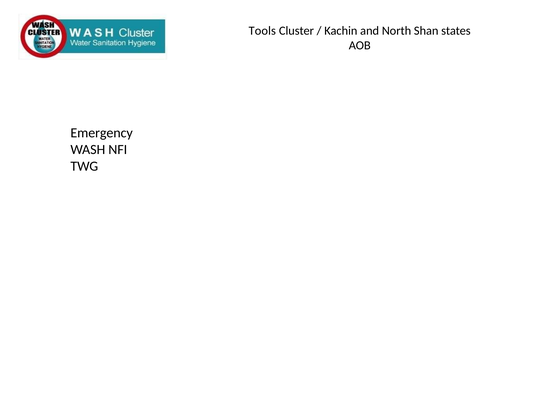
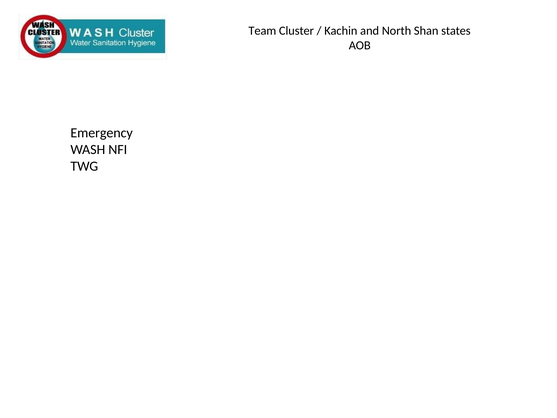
Tools: Tools -> Team (262, 31)
